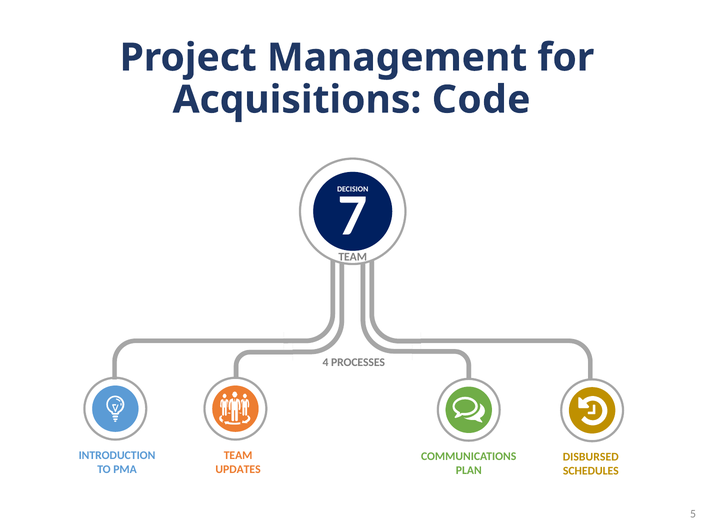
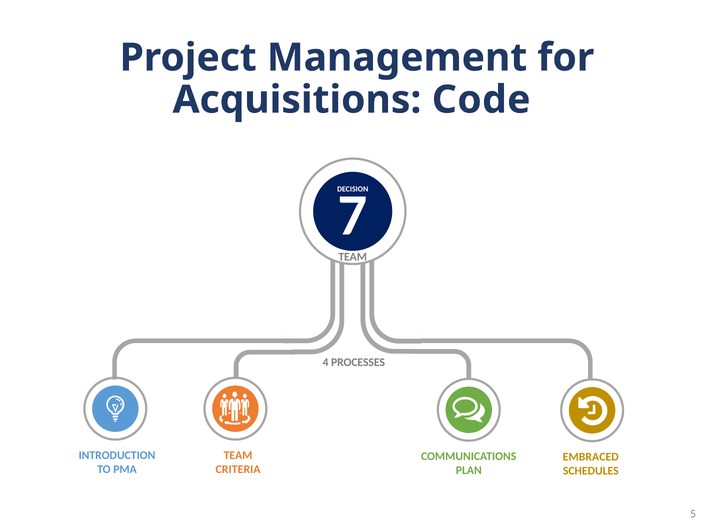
DISBURSED: DISBURSED -> EMBRACED (591, 457)
UPDATES: UPDATES -> CRITERIA (238, 470)
